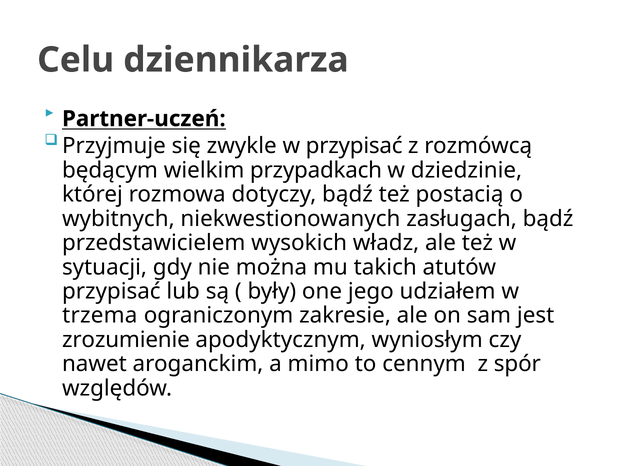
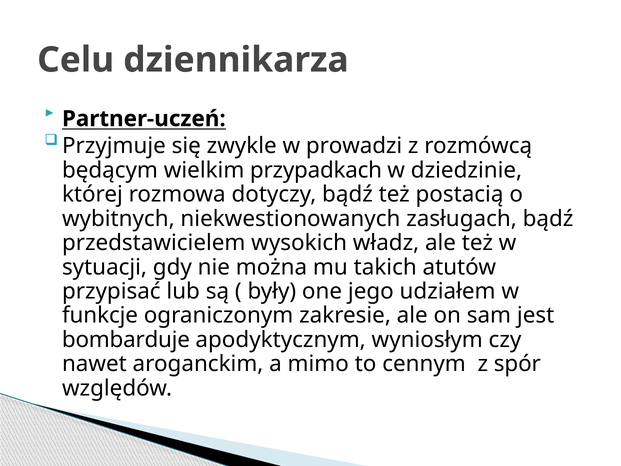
w przypisać: przypisać -> prowadzi (354, 146)
trzema: trzema -> funkcje (100, 315)
zrozumienie: zrozumienie -> bombarduje (126, 340)
